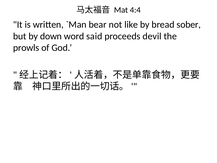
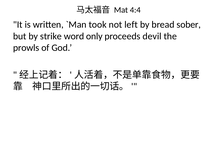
bear: bear -> took (98, 25)
like: like -> left (131, 25)
down: down -> strike (51, 36)
said: said -> only (94, 36)
